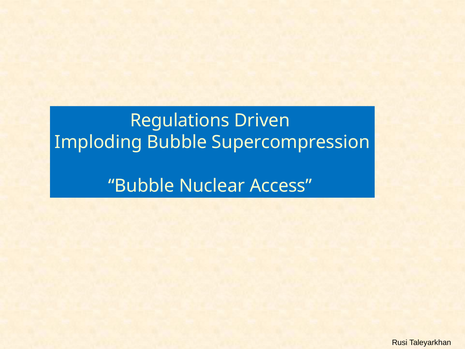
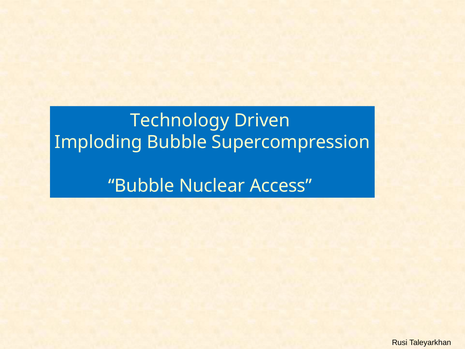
Regulations: Regulations -> Technology (180, 120)
